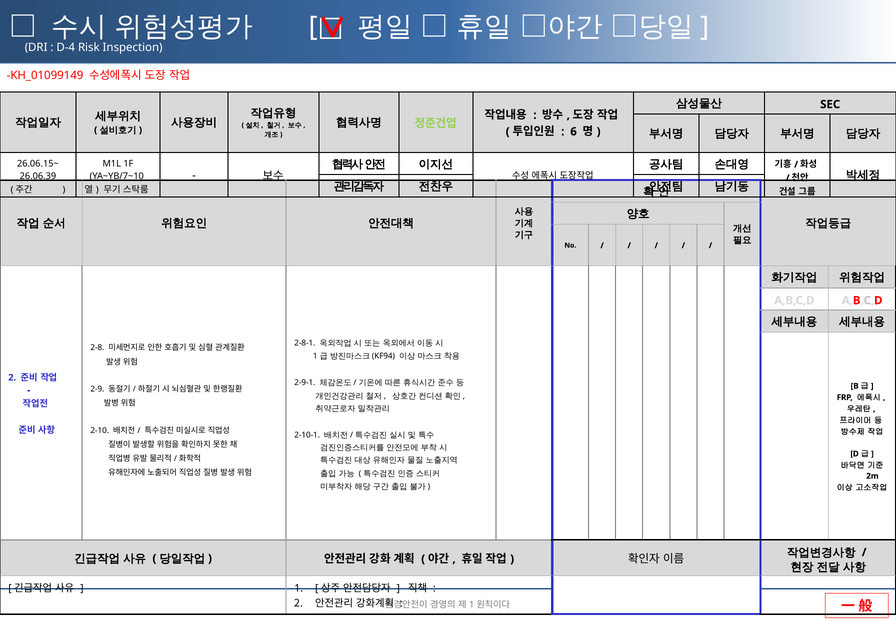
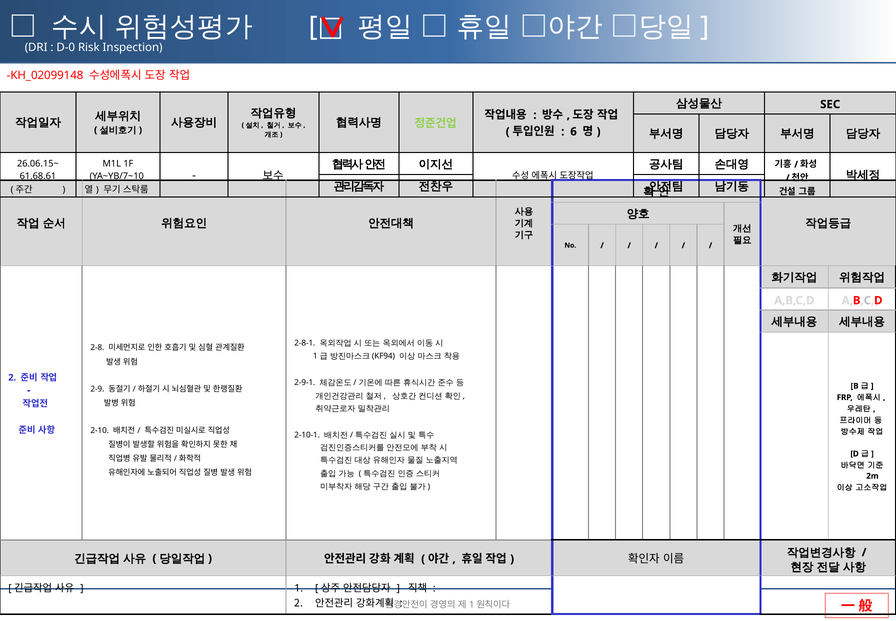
D-4: D-4 -> D-0 (66, 48)
KH_01099149: KH_01099149 -> KH_02099148 (45, 75)
26.06.39: 26.06.39 -> 61.68.61 (38, 176)
